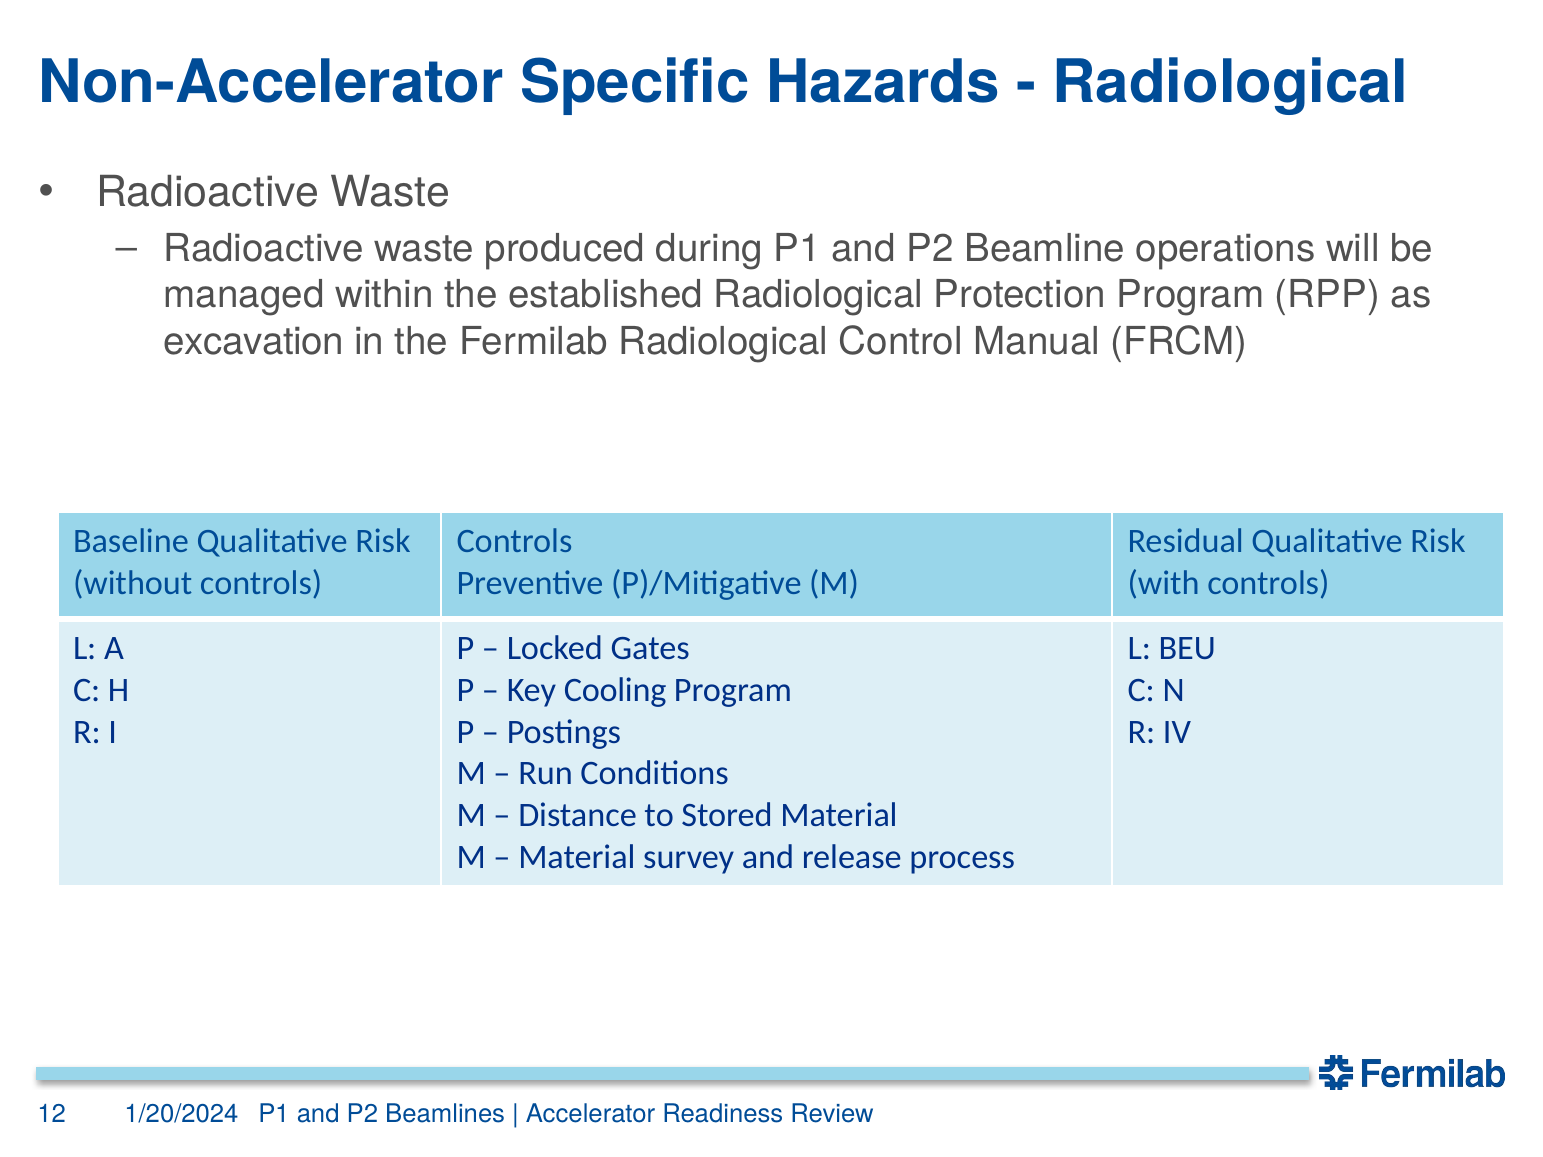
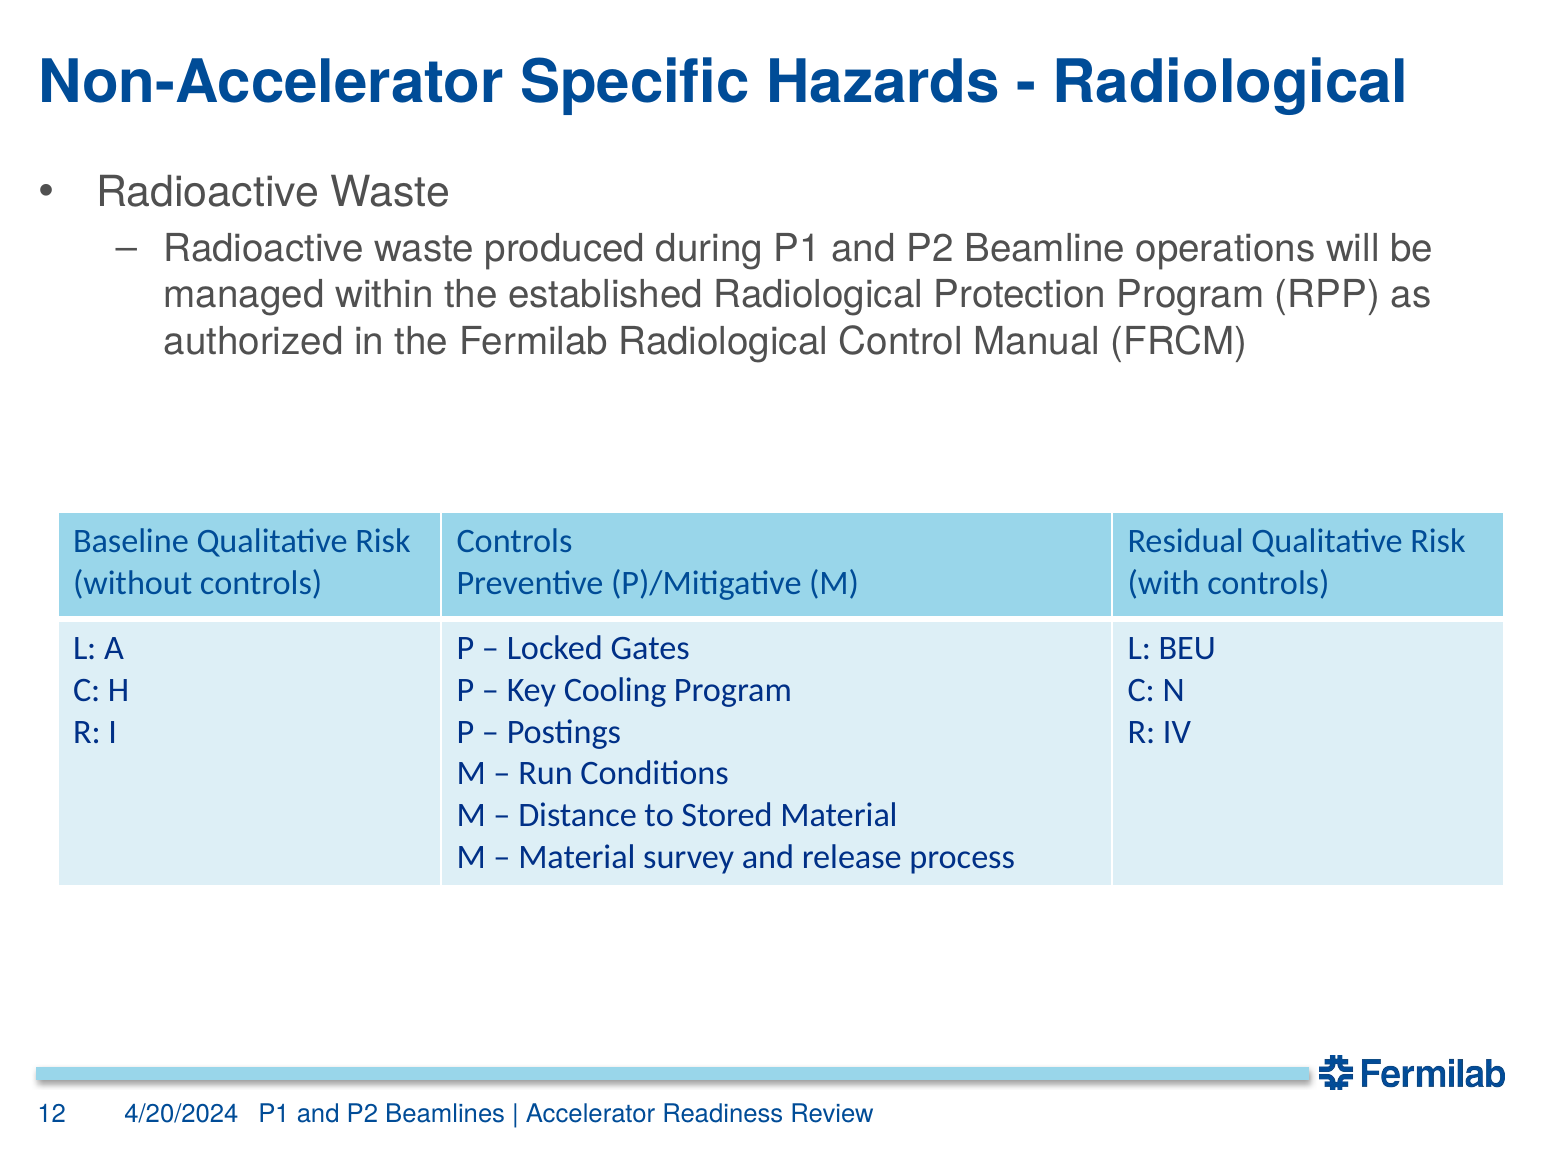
excavation: excavation -> authorized (254, 342)
1/20/2024: 1/20/2024 -> 4/20/2024 (181, 1115)
